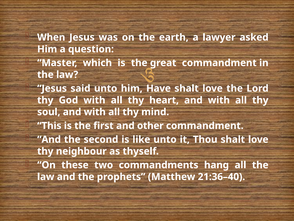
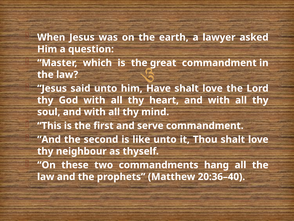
other: other -> serve (150, 125)
21:36–40: 21:36–40 -> 20:36–40 (221, 176)
